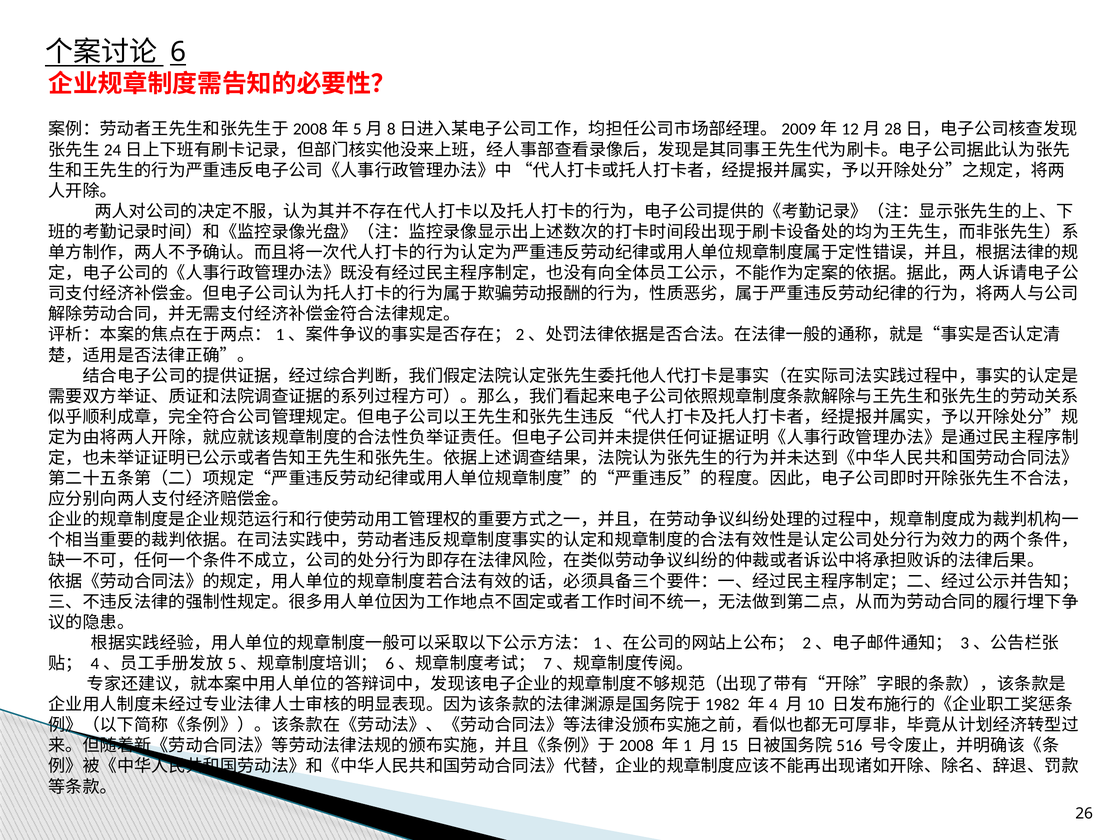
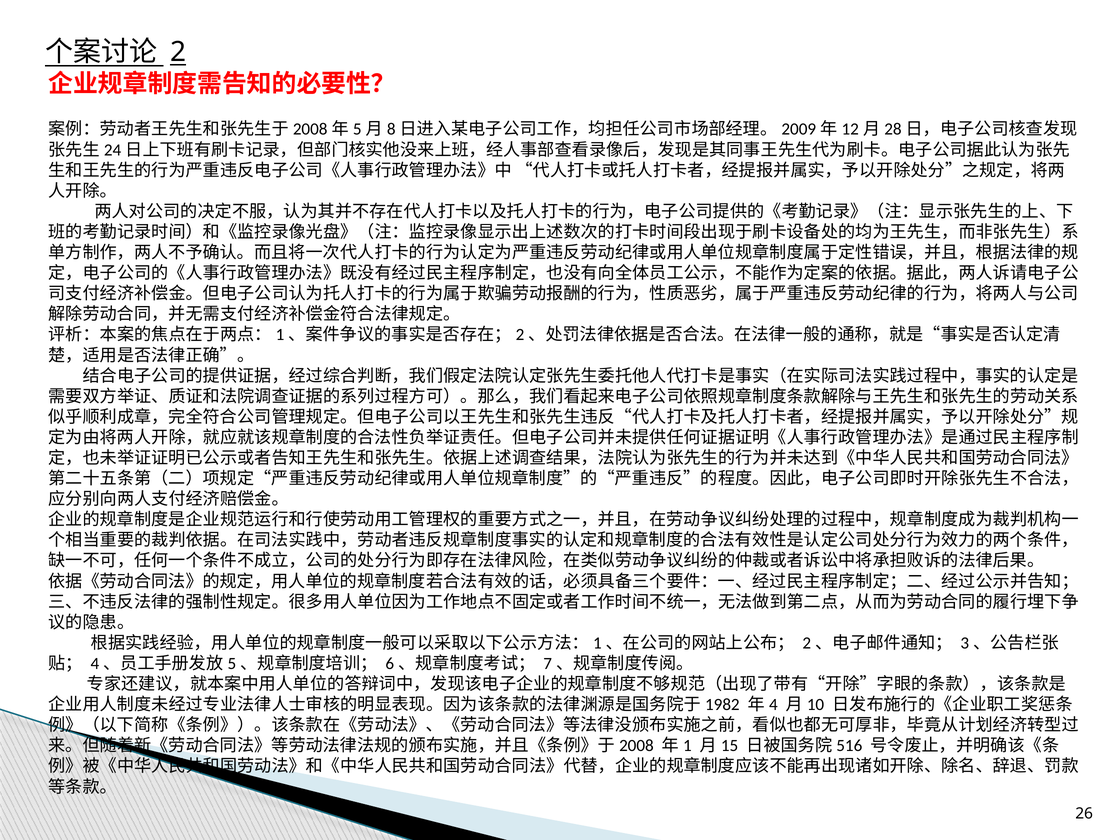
6: 6 -> 2 (178, 52)
